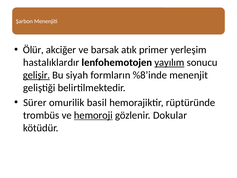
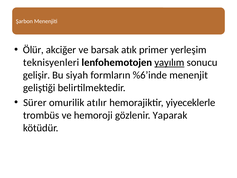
hastalıklardır: hastalıklardır -> teknisyenleri (51, 62)
gelişir underline: present -> none (37, 75)
%8’inde: %8’inde -> %6’inde (150, 75)
basil: basil -> atılır (97, 102)
rüptüründe: rüptüründe -> yiyeceklerle (191, 102)
hemoroji underline: present -> none (93, 115)
Dokular: Dokular -> Yaparak (170, 115)
